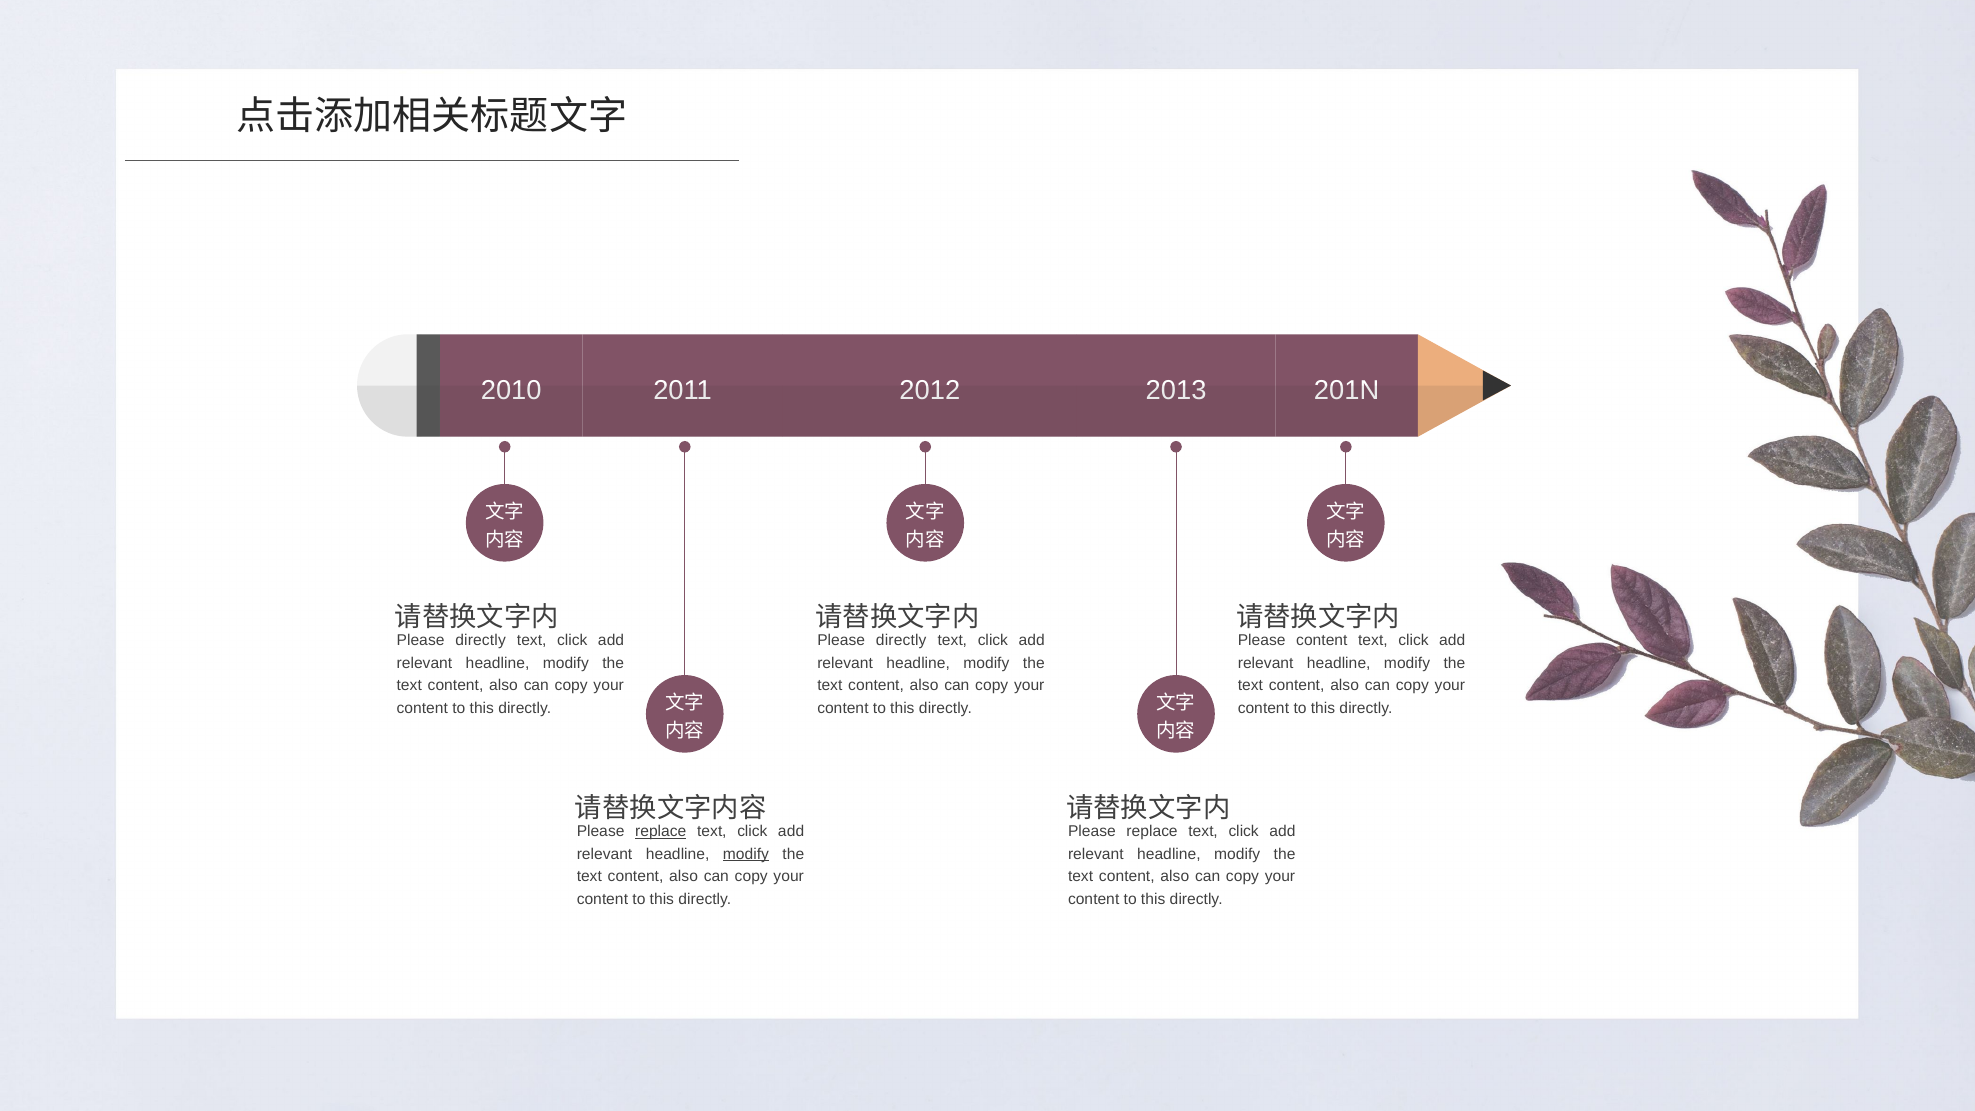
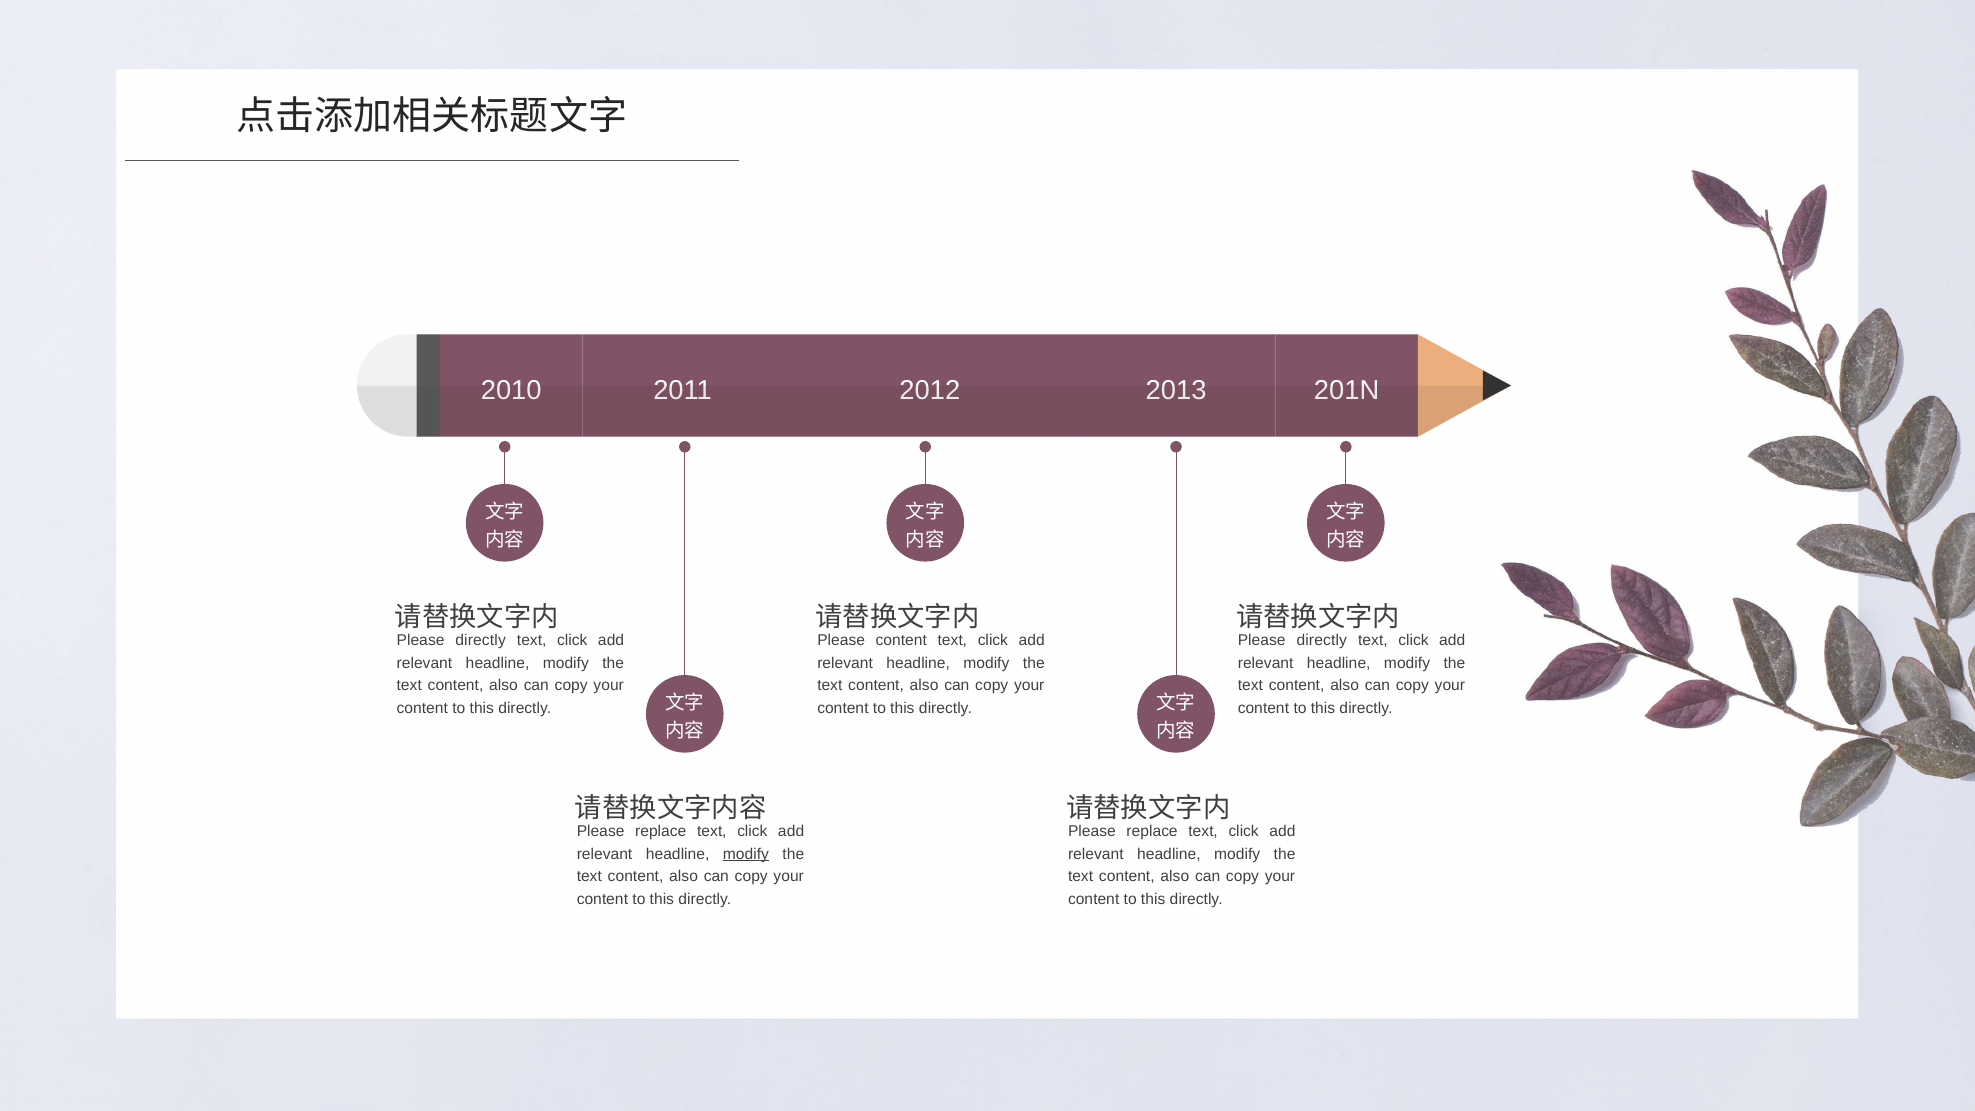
directly: directly -> content (901, 641)
content: content -> directly (1322, 641)
replace underline: present -> none (661, 832)
